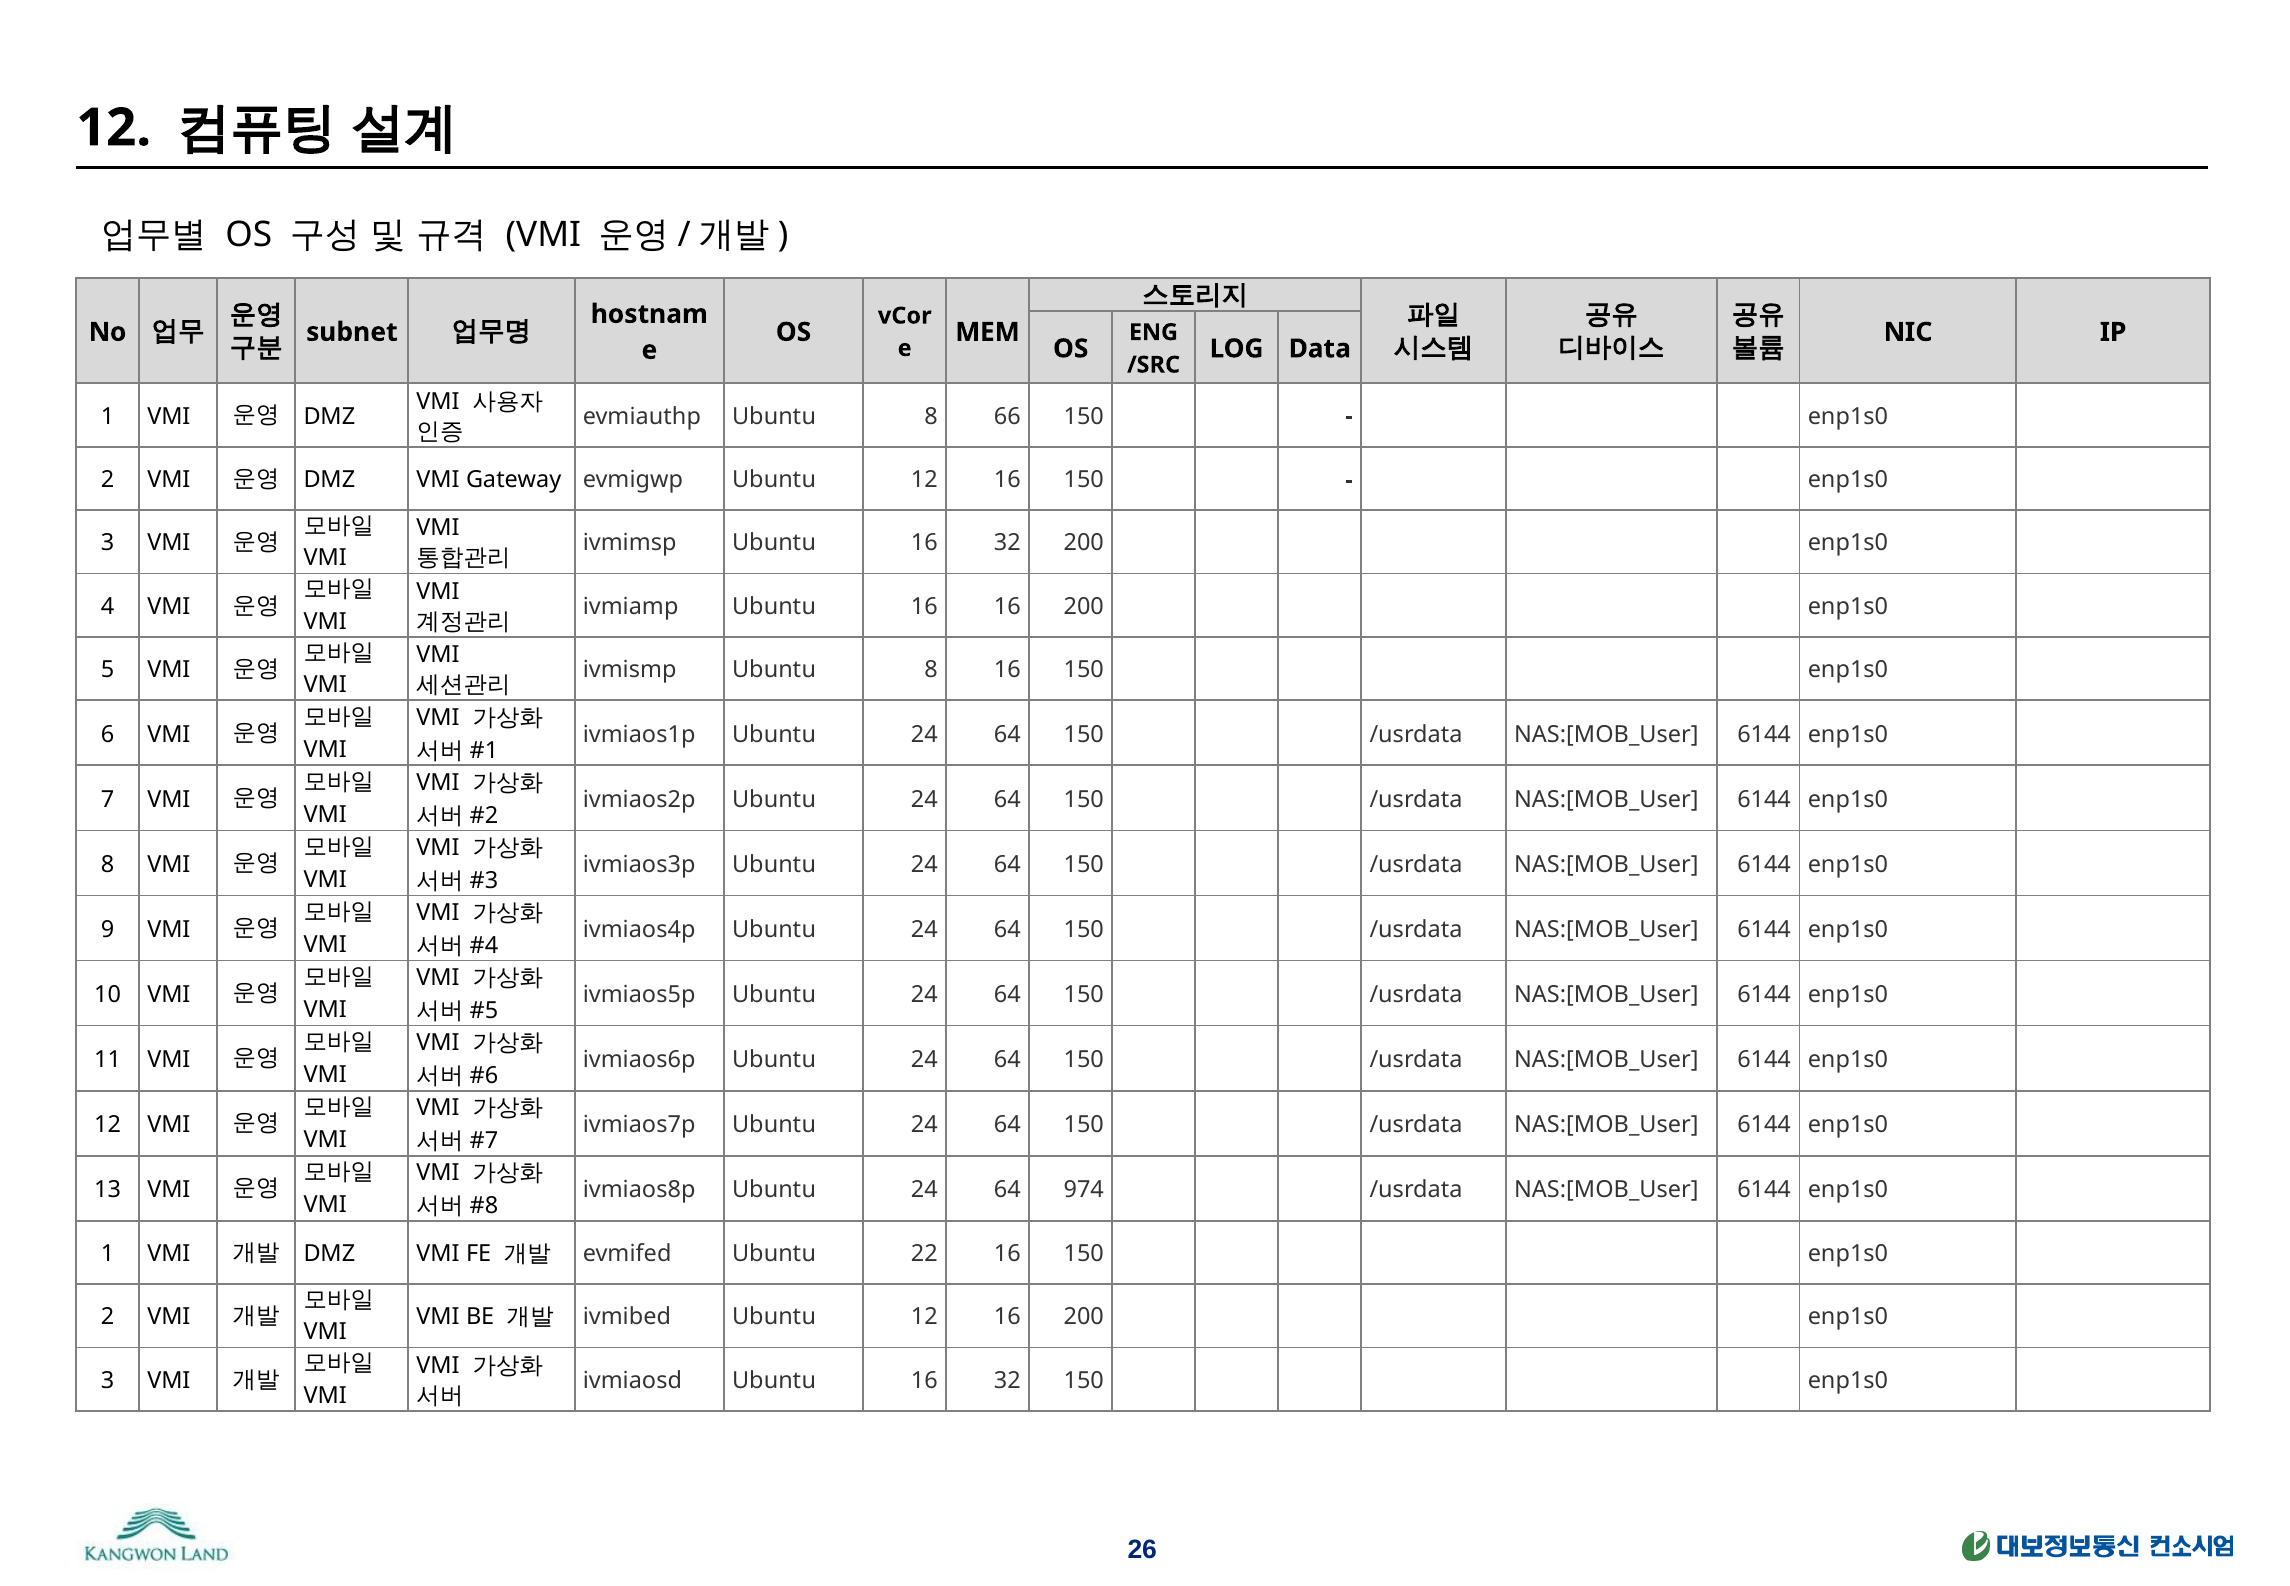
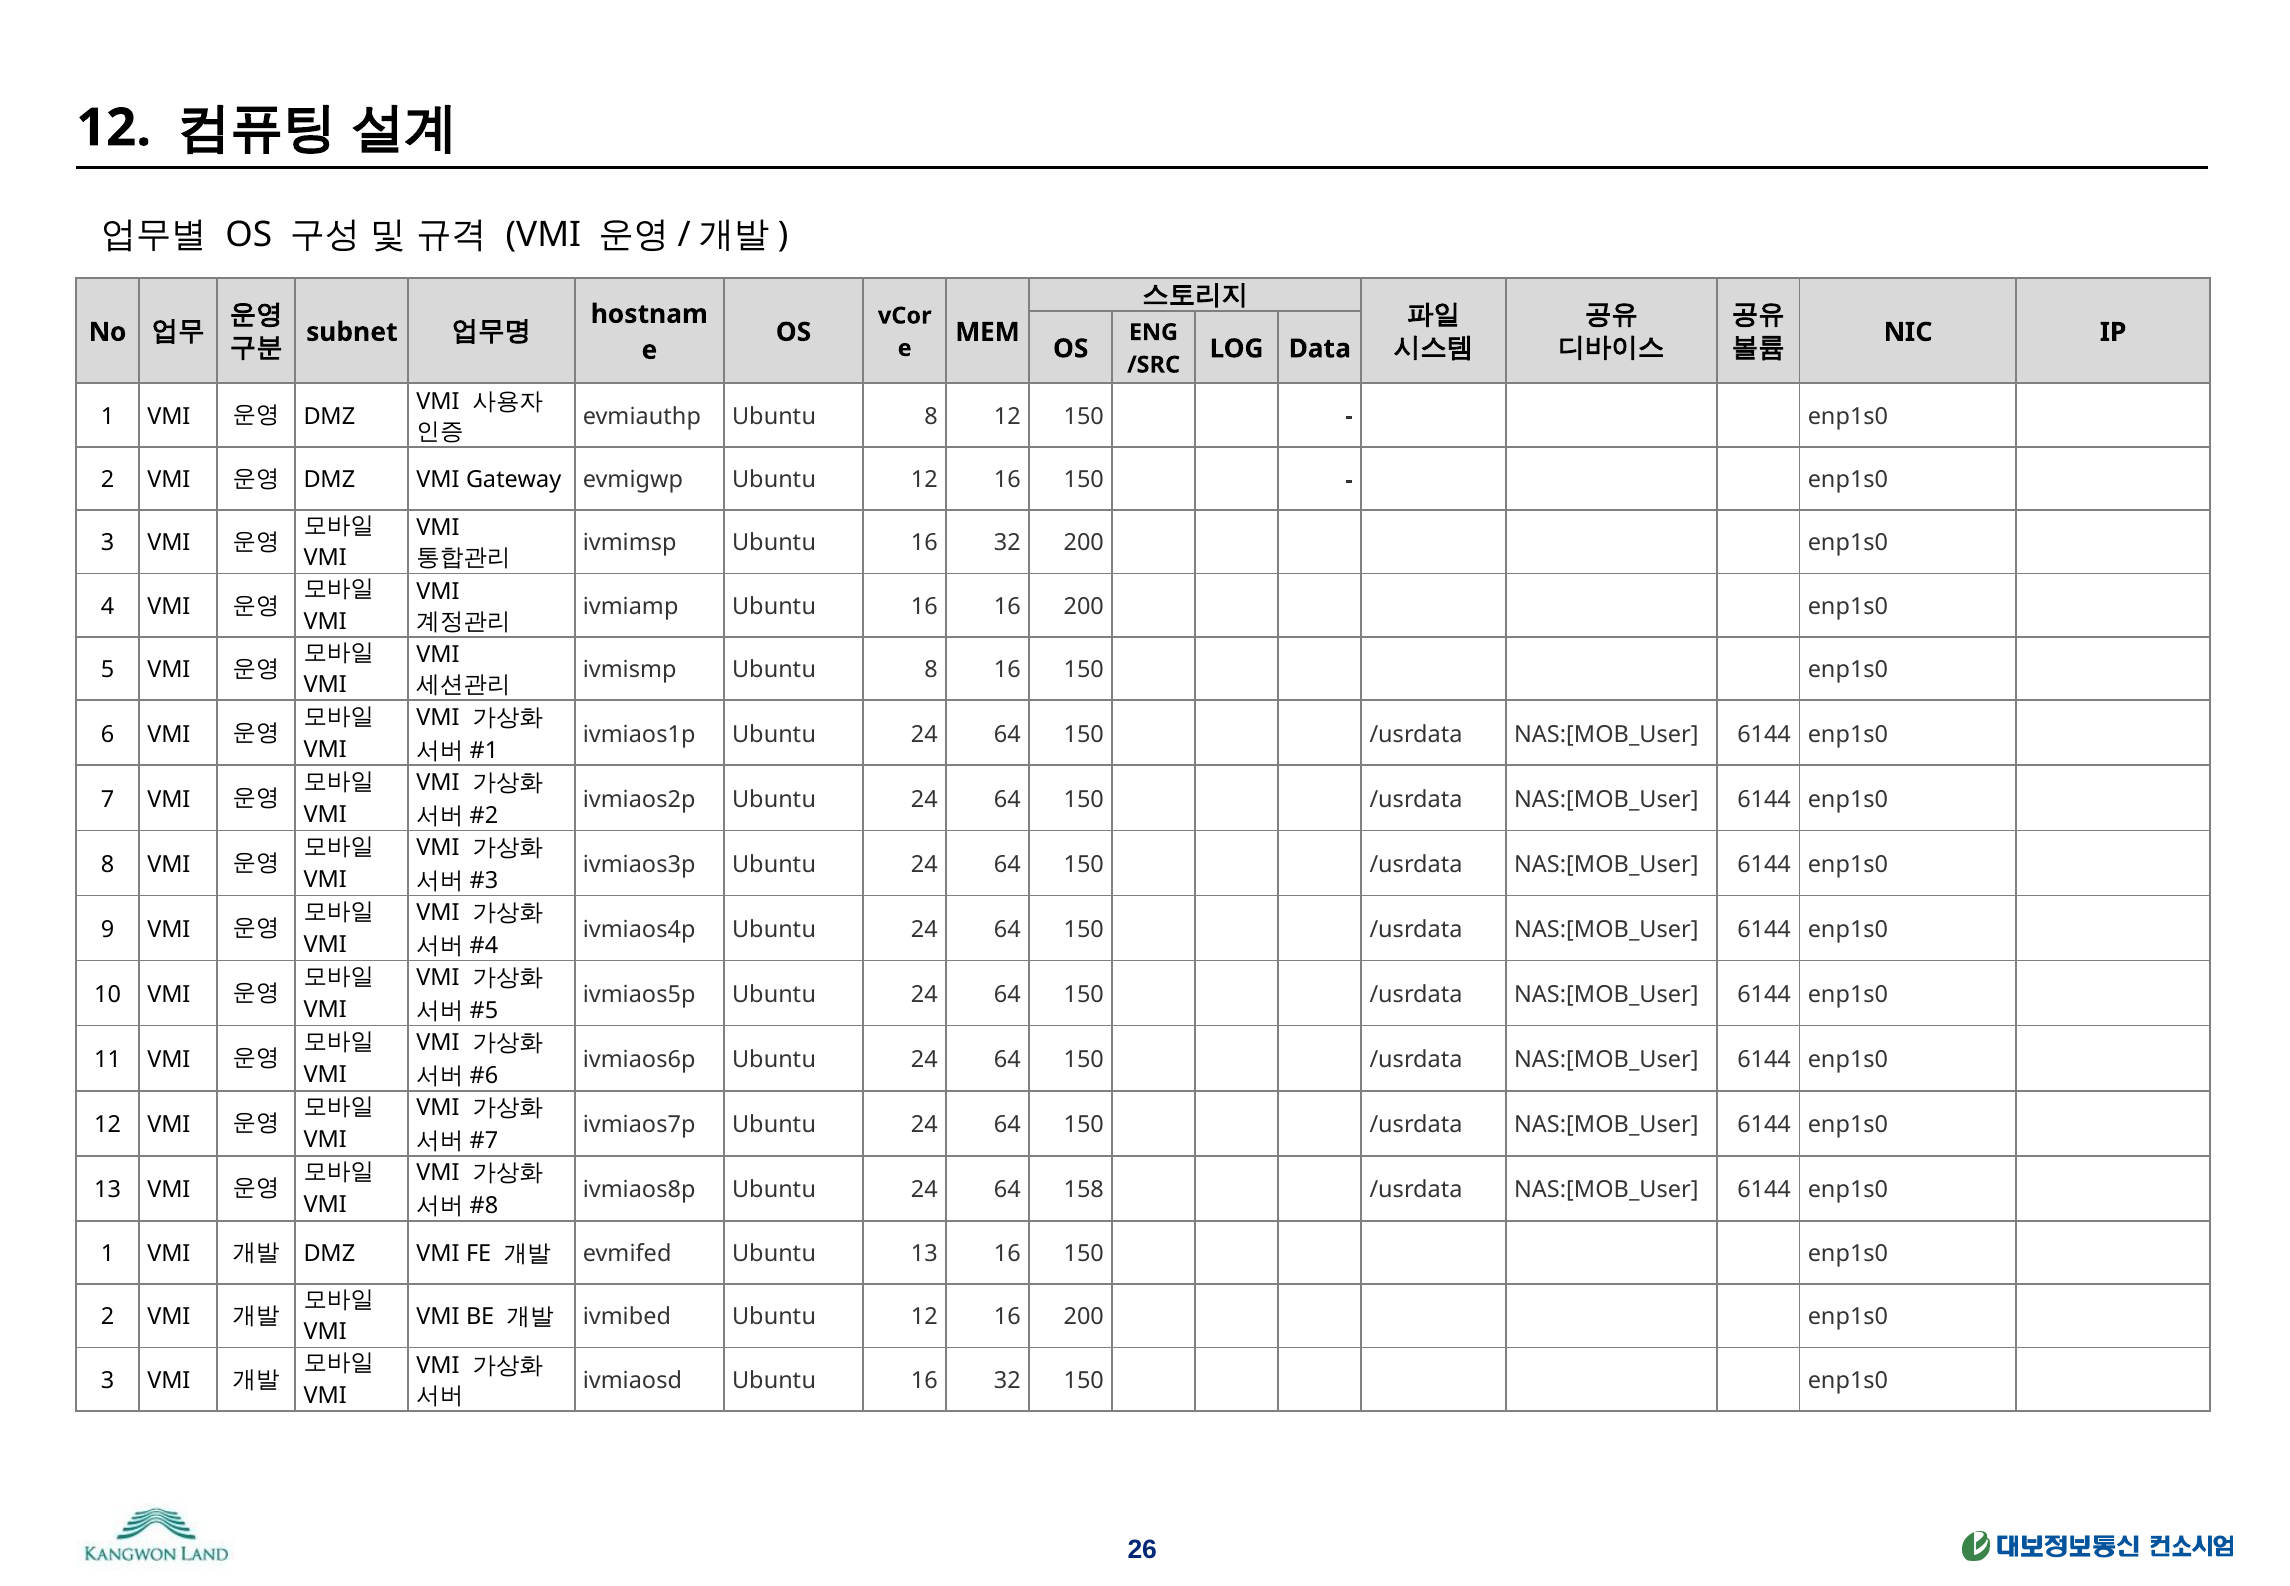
8 66: 66 -> 12 (1007, 416)
974: 974 -> 158 (1084, 1189)
Ubuntu 22: 22 -> 13 (924, 1253)
